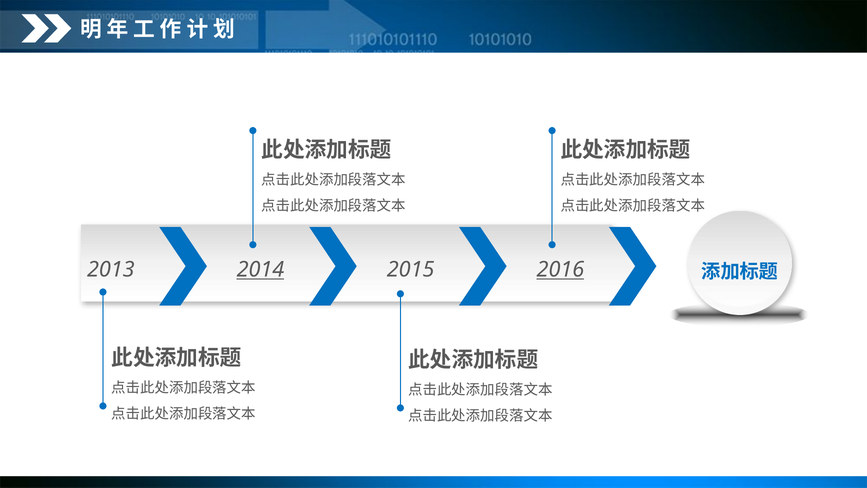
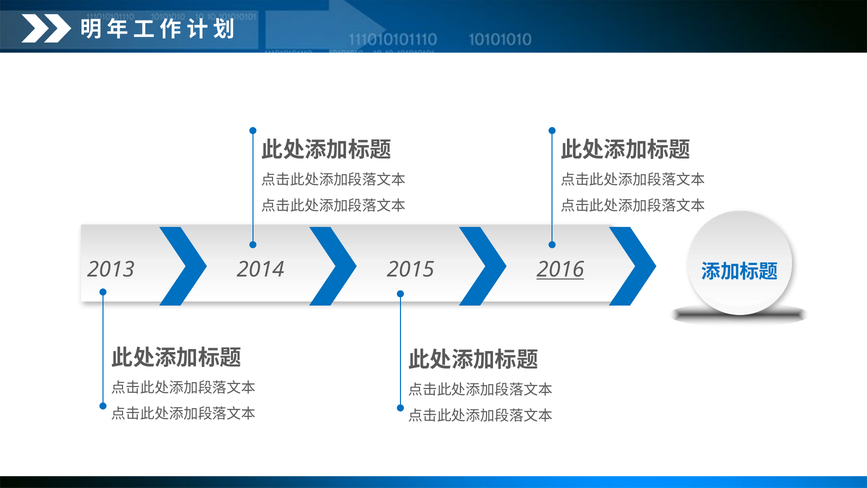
2014 underline: present -> none (260, 269)
